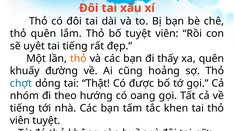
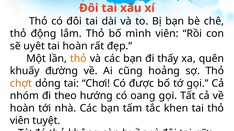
thỏ quên: quên -> động (43, 34)
bố tuyệt: tuyệt -> mình (138, 34)
tai tiếng: tiếng -> hoàn (75, 46)
chợt colour: blue -> orange (21, 84)
Thật: Thật -> Chơi (96, 84)
tiếng: tiếng -> hoàn (22, 109)
